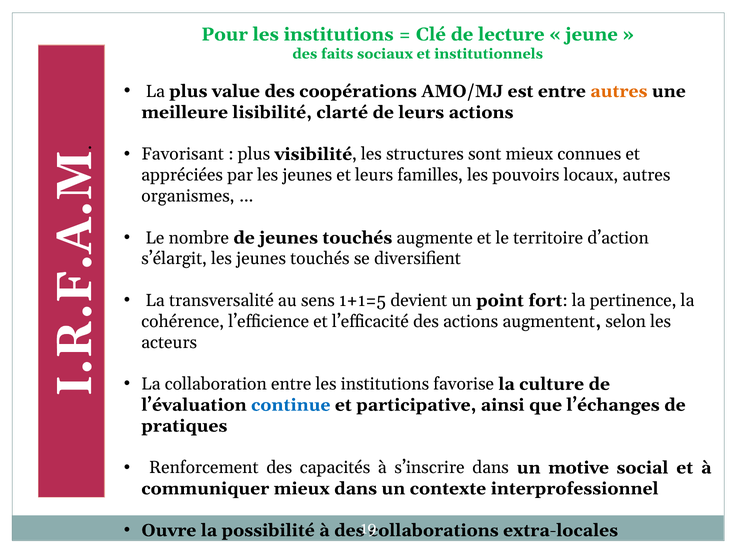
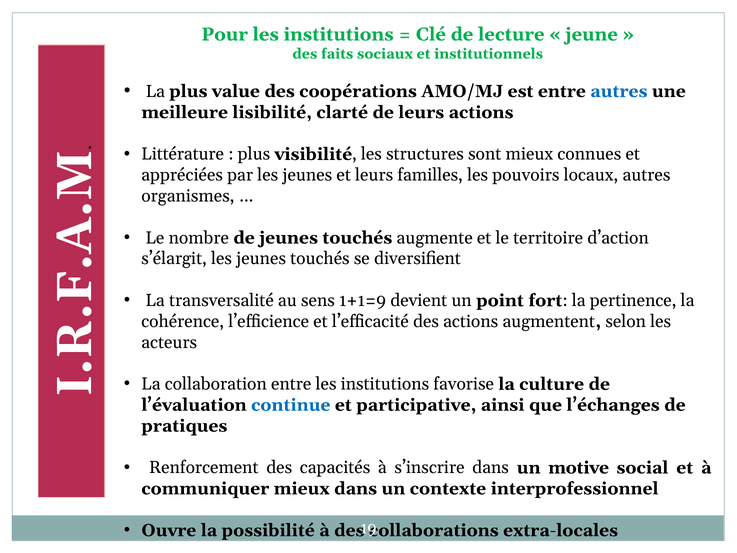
autres colour: orange -> blue (619, 91)
Favorisant: Favorisant -> Littérature (183, 154)
1+1=5: 1+1=5 -> 1+1=9 (363, 300)
